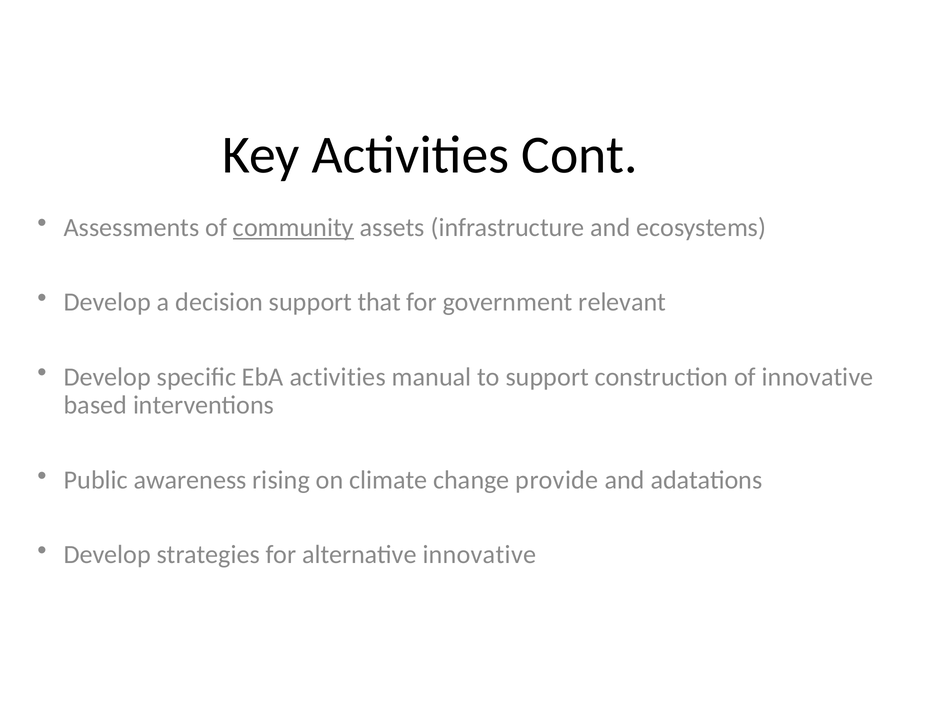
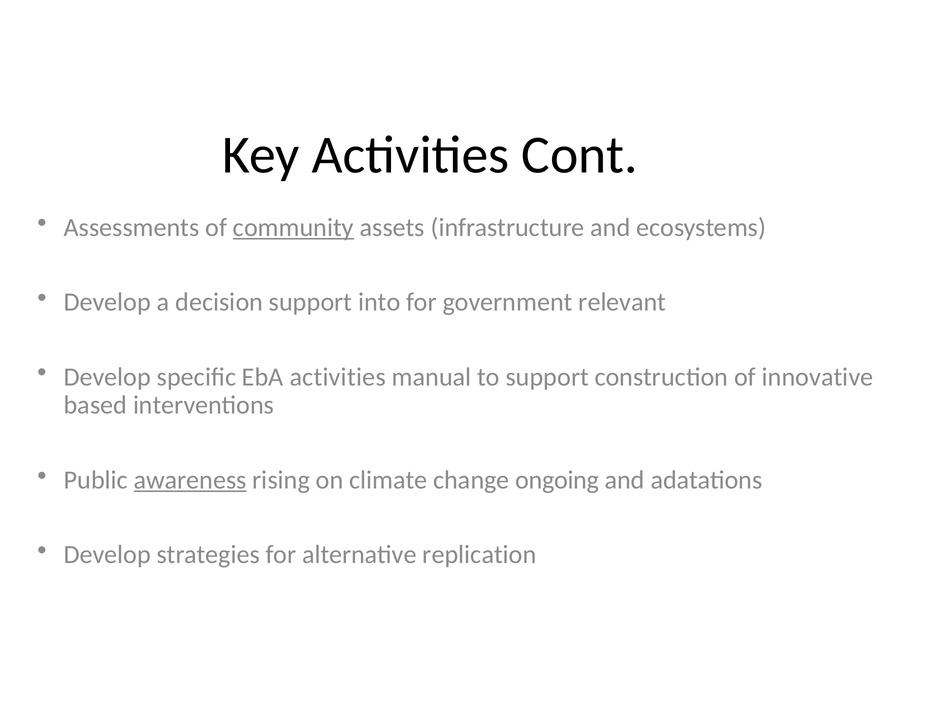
that: that -> into (379, 302)
awareness underline: none -> present (190, 480)
provide: provide -> ongoing (557, 480)
alternative innovative: innovative -> replication (479, 554)
